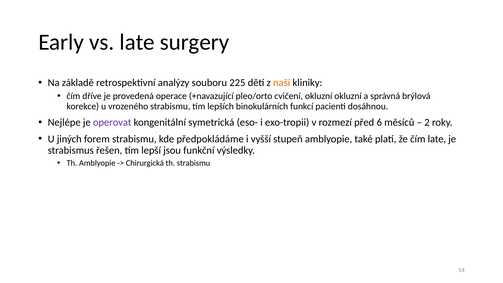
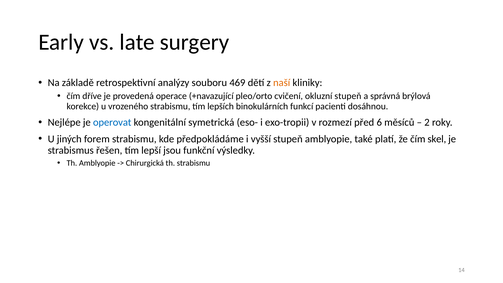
225: 225 -> 469 (237, 83)
okluzní okluzní: okluzní -> stupeň (348, 96)
operovat colour: purple -> blue (112, 122)
čím late: late -> skel (437, 139)
